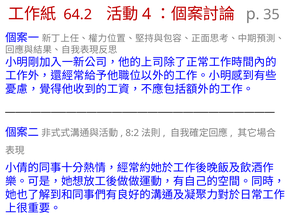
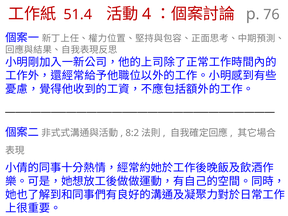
64.2: 64.2 -> 51.4 (78, 15)
35: 35 -> 76 (272, 15)
